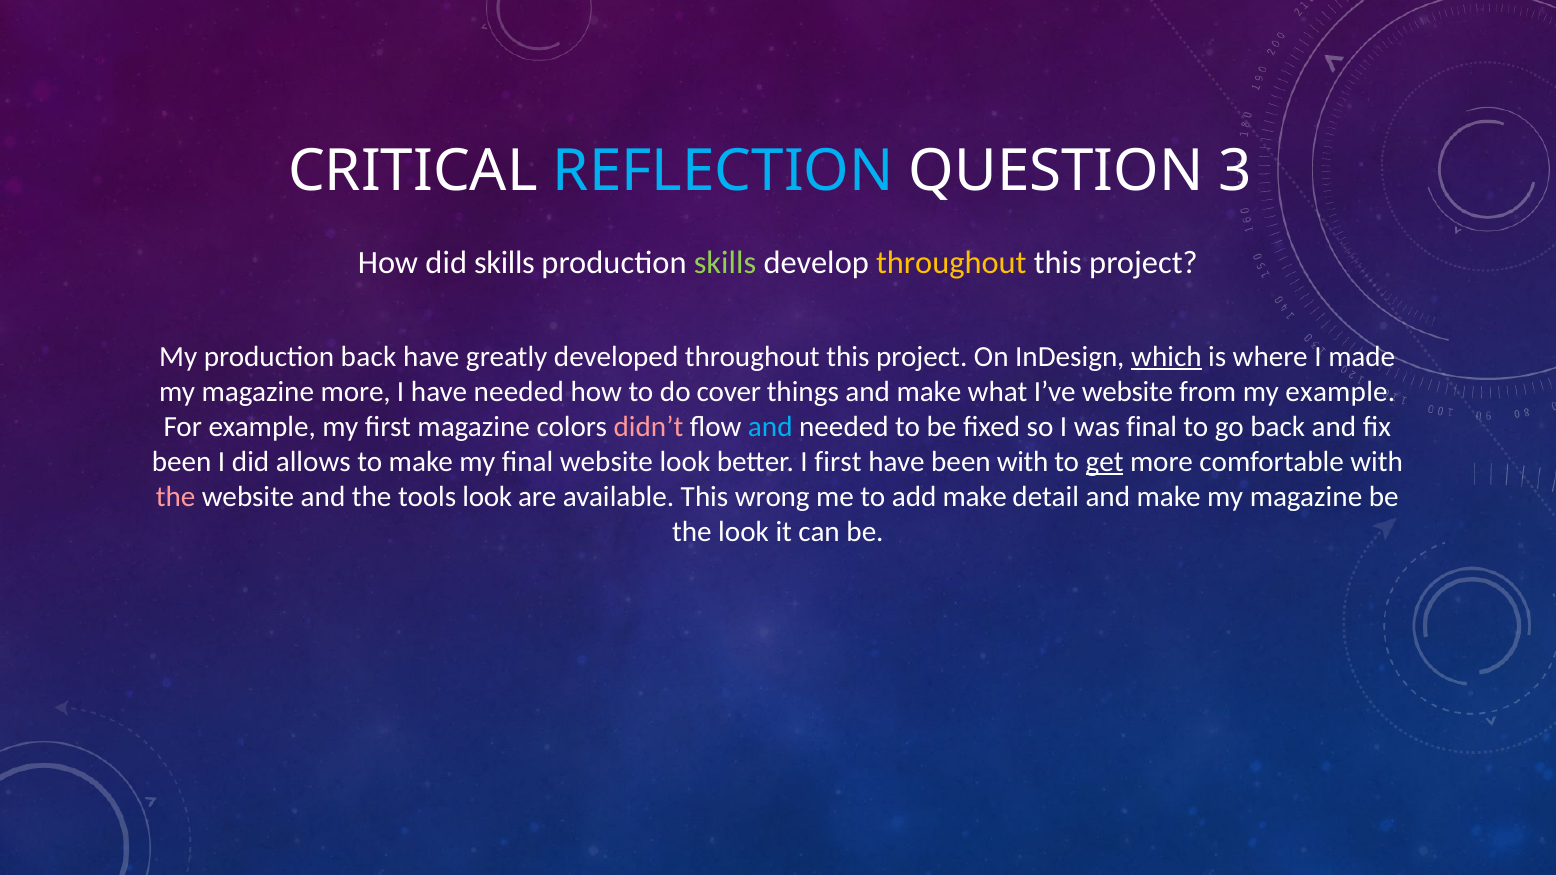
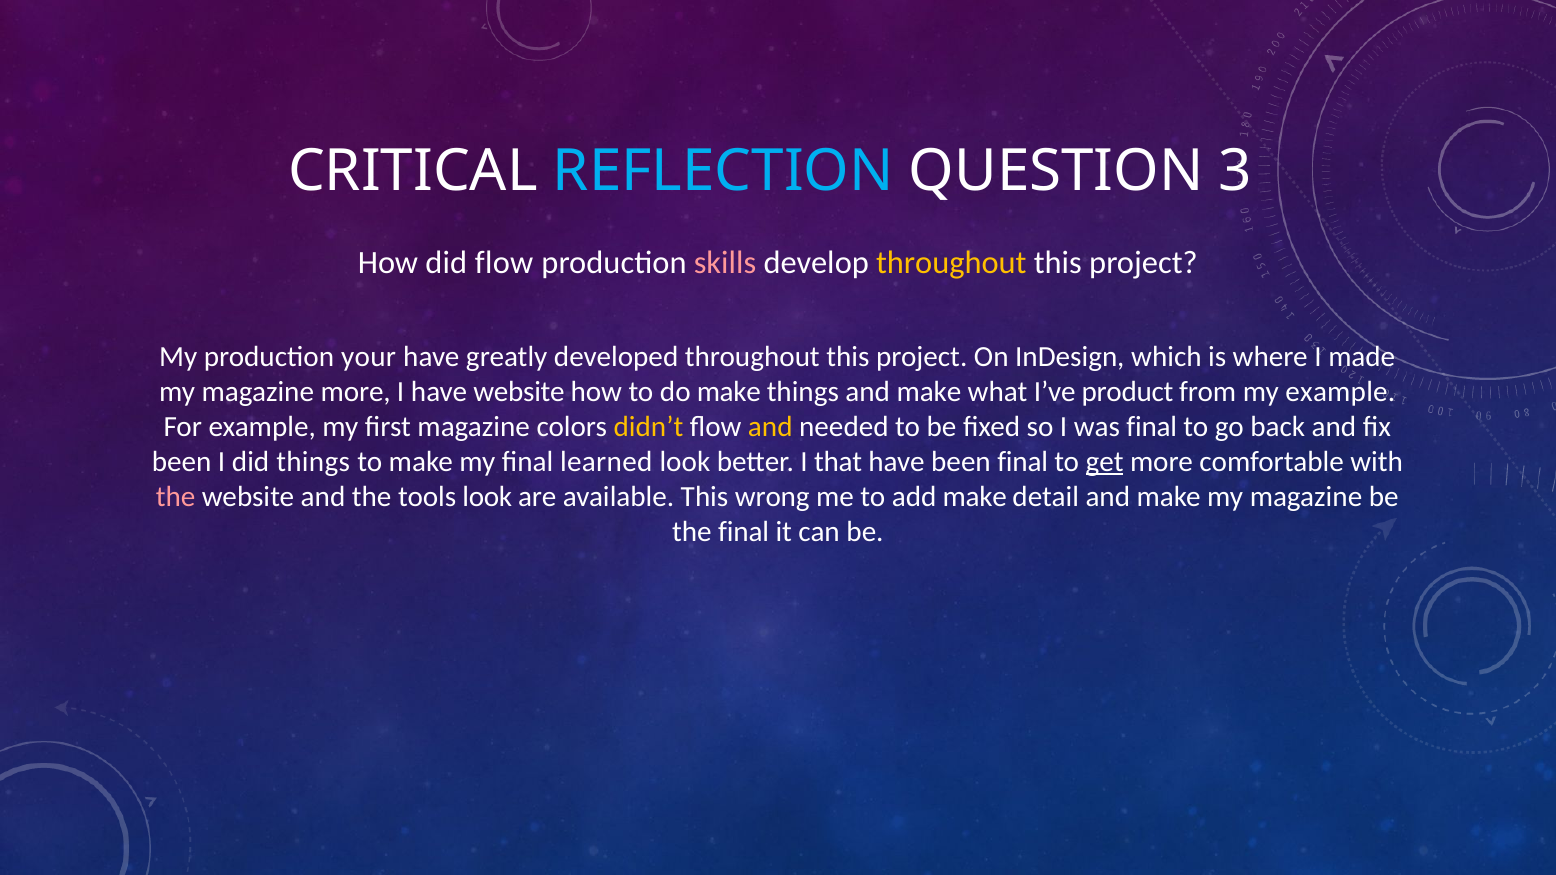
did skills: skills -> flow (504, 262)
skills colour: light green -> pink (725, 262)
production back: back -> your (369, 357)
which underline: present -> none (1166, 357)
have needed: needed -> website (519, 392)
do cover: cover -> make (729, 392)
I’ve website: website -> product (1127, 392)
didn’t colour: pink -> yellow (648, 427)
and colour: light blue -> yellow (770, 427)
did allows: allows -> things (313, 462)
final website: website -> learned (606, 462)
I first: first -> that (838, 462)
been with: with -> final (1023, 462)
the look: look -> final (744, 532)
